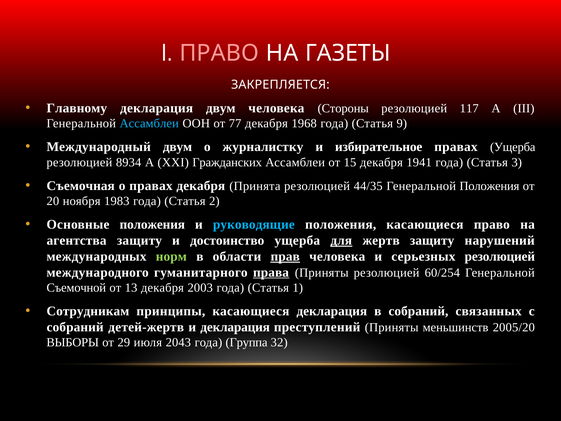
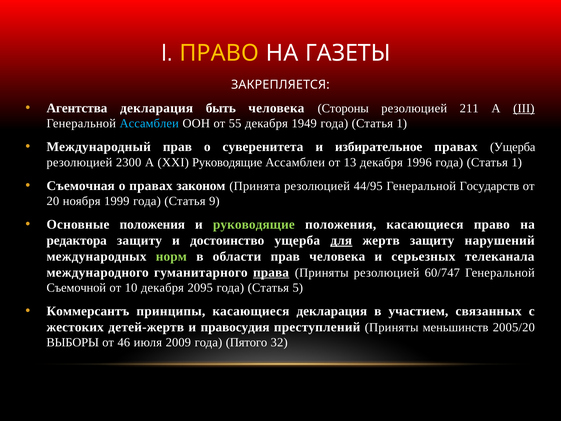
ПРАВО colour: pink -> yellow (219, 53)
Главному: Главному -> Агентства (77, 108)
декларация двум: двум -> быть (221, 108)
117: 117 -> 211 (469, 108)
III underline: none -> present (524, 108)
77: 77 -> 55 (235, 123)
1968: 1968 -> 1949 (304, 123)
9: 9 -> 1 (402, 123)
Международный двум: двум -> прав (177, 147)
журналистку: журналистку -> суверенитета (263, 147)
8934: 8934 -> 2300 (129, 162)
XXI Гражданских: Гражданских -> Руководящие (227, 162)
15: 15 -> 13 (350, 162)
1941: 1941 -> 1996 (419, 162)
3: 3 -> 1 (517, 162)
правах декабря: декабря -> законом (201, 186)
44/35: 44/35 -> 44/95 (368, 186)
Генеральной Положения: Положения -> Государств (489, 186)
1983: 1983 -> 1999 (117, 201)
2: 2 -> 9 (214, 201)
руководящие colour: light blue -> light green (254, 224)
агентства: агентства -> редактора (77, 240)
прав underline: present -> none (285, 256)
серьезных резолюцией: резолюцией -> телеканала (500, 256)
60/254: 60/254 -> 60/747 (442, 272)
13: 13 -> 10 (131, 288)
2003: 2003 -> 2095 (200, 288)
1: 1 -> 5 (298, 288)
Сотрудникам: Сотрудникам -> Коммерсантъ (88, 311)
в собраний: собраний -> участием (418, 311)
собраний: собраний -> жестоких (75, 327)
и декларация: декларация -> правосудия (235, 327)
29: 29 -> 46 (124, 342)
2043: 2043 -> 2009 (178, 342)
Группа: Группа -> Пятого (246, 342)
